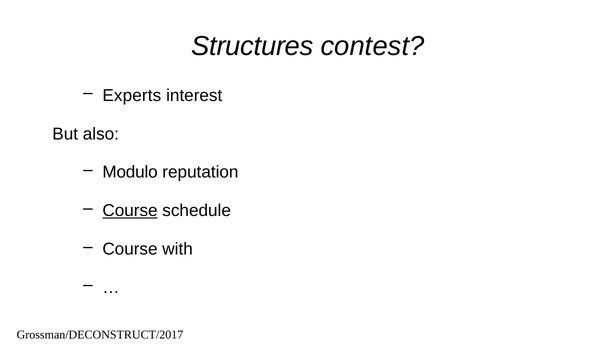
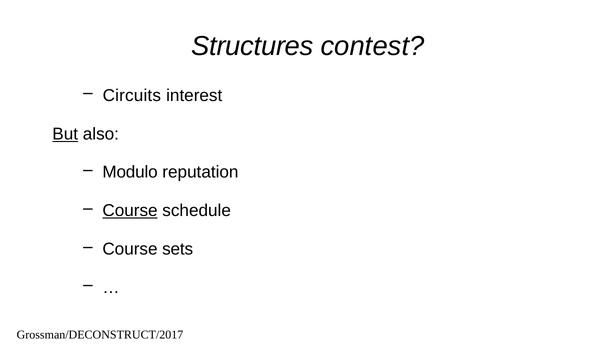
Experts: Experts -> Circuits (132, 95)
But underline: none -> present (65, 134)
with: with -> sets (178, 249)
